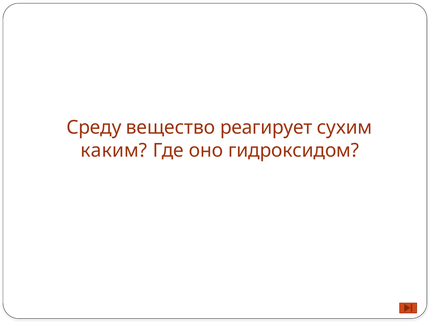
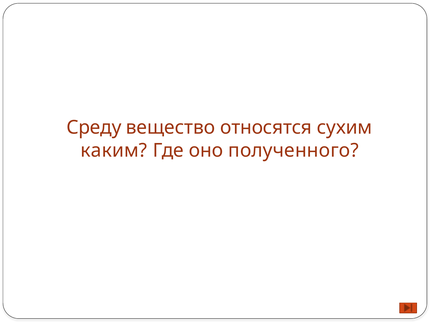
реагирует: реагирует -> относятся (266, 127)
гидроксидом: гидроксидом -> полученного (294, 150)
